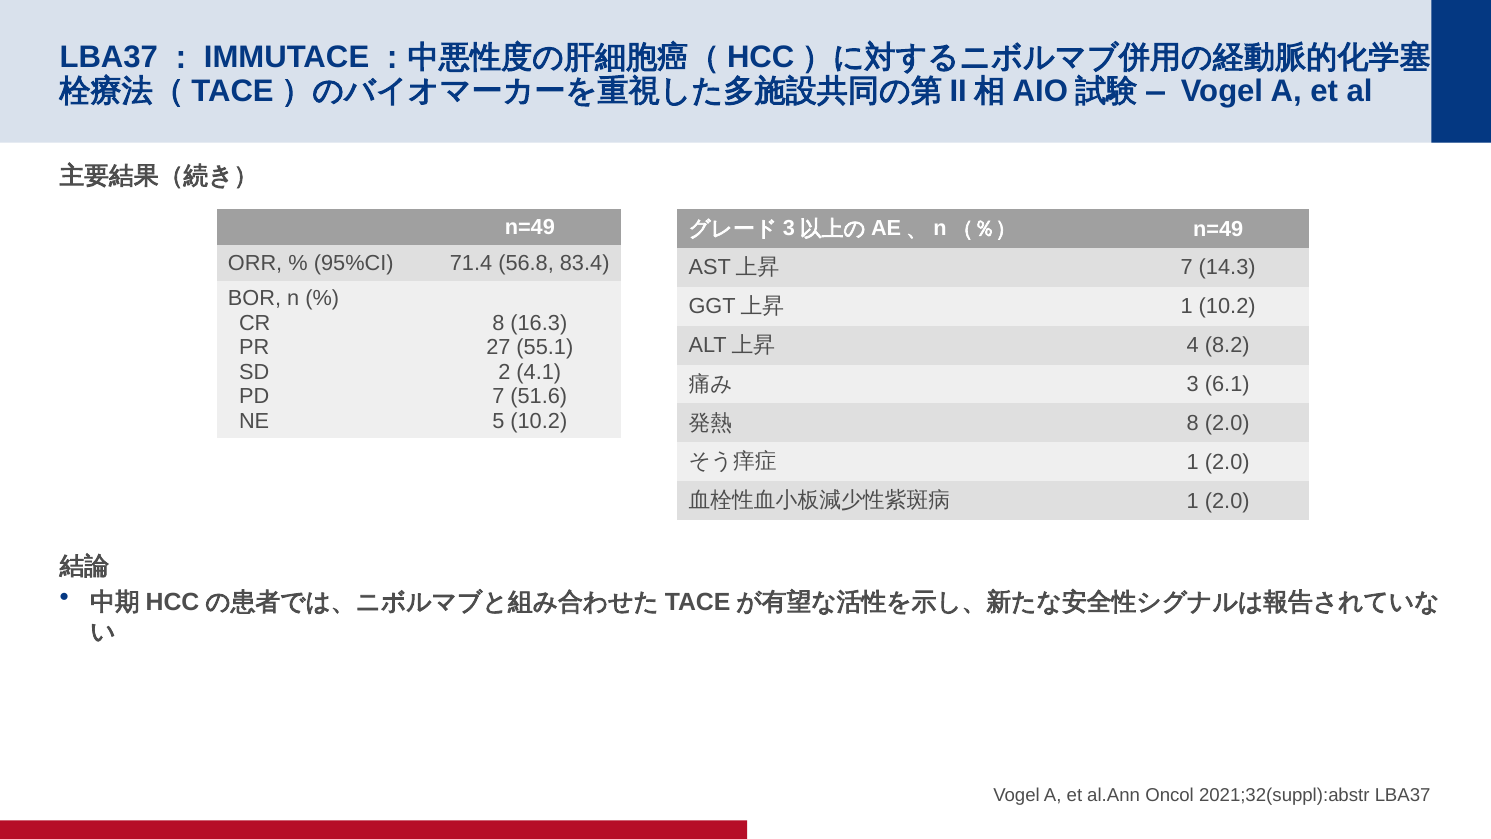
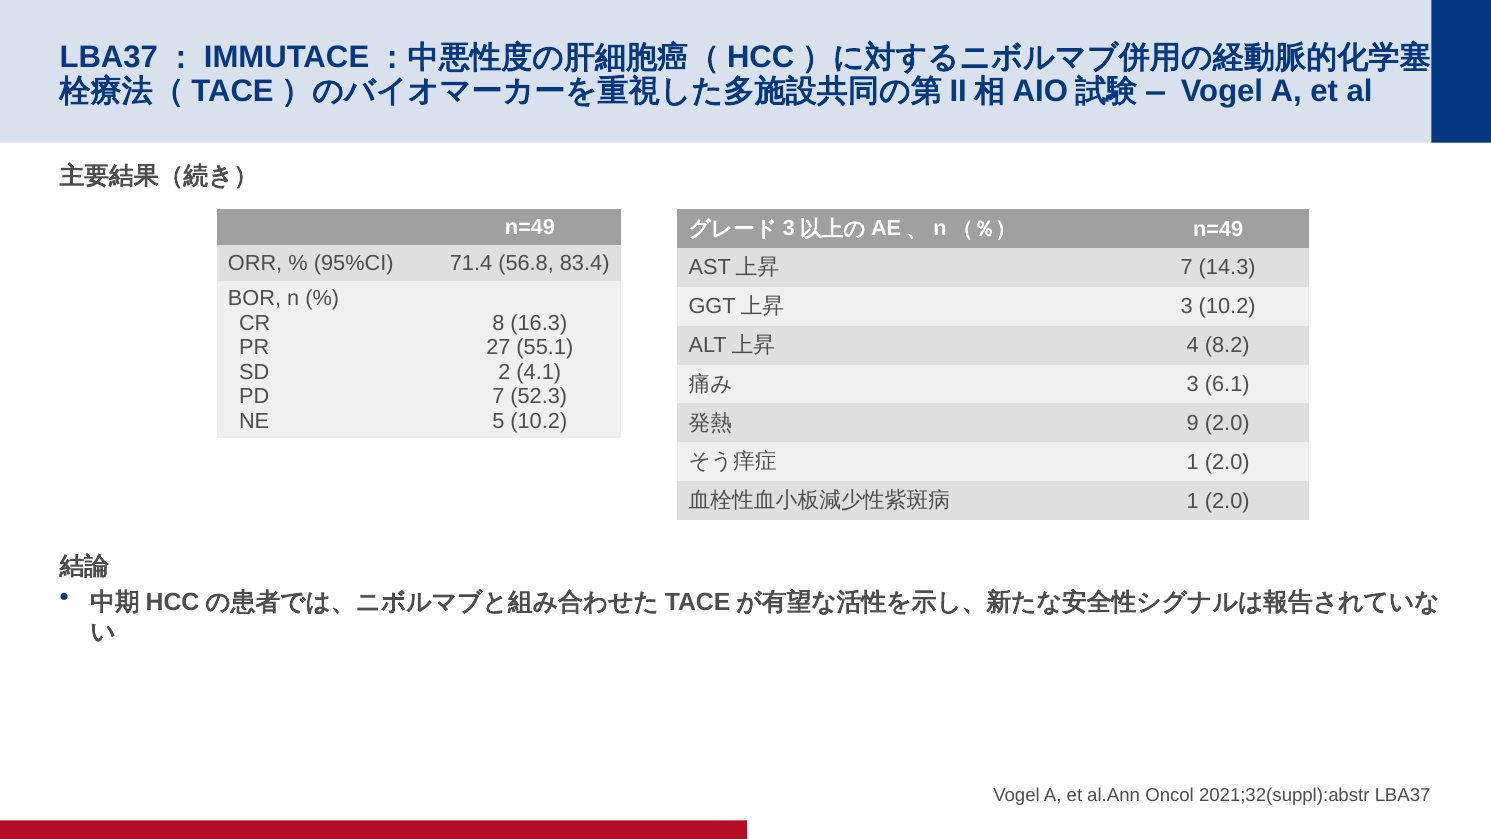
1: 1 -> 3 (1187, 307)
51.6: 51.6 -> 52.3 (539, 396)
8: 8 -> 9 (1193, 423)
